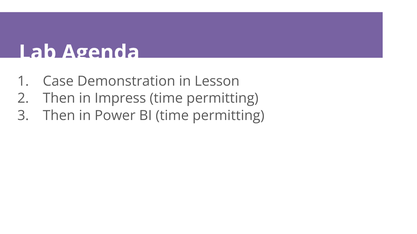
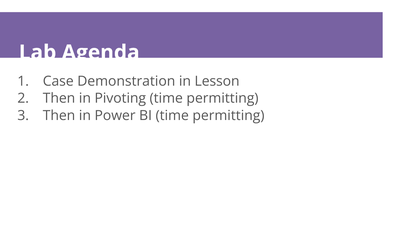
Impress: Impress -> Pivoting (120, 99)
